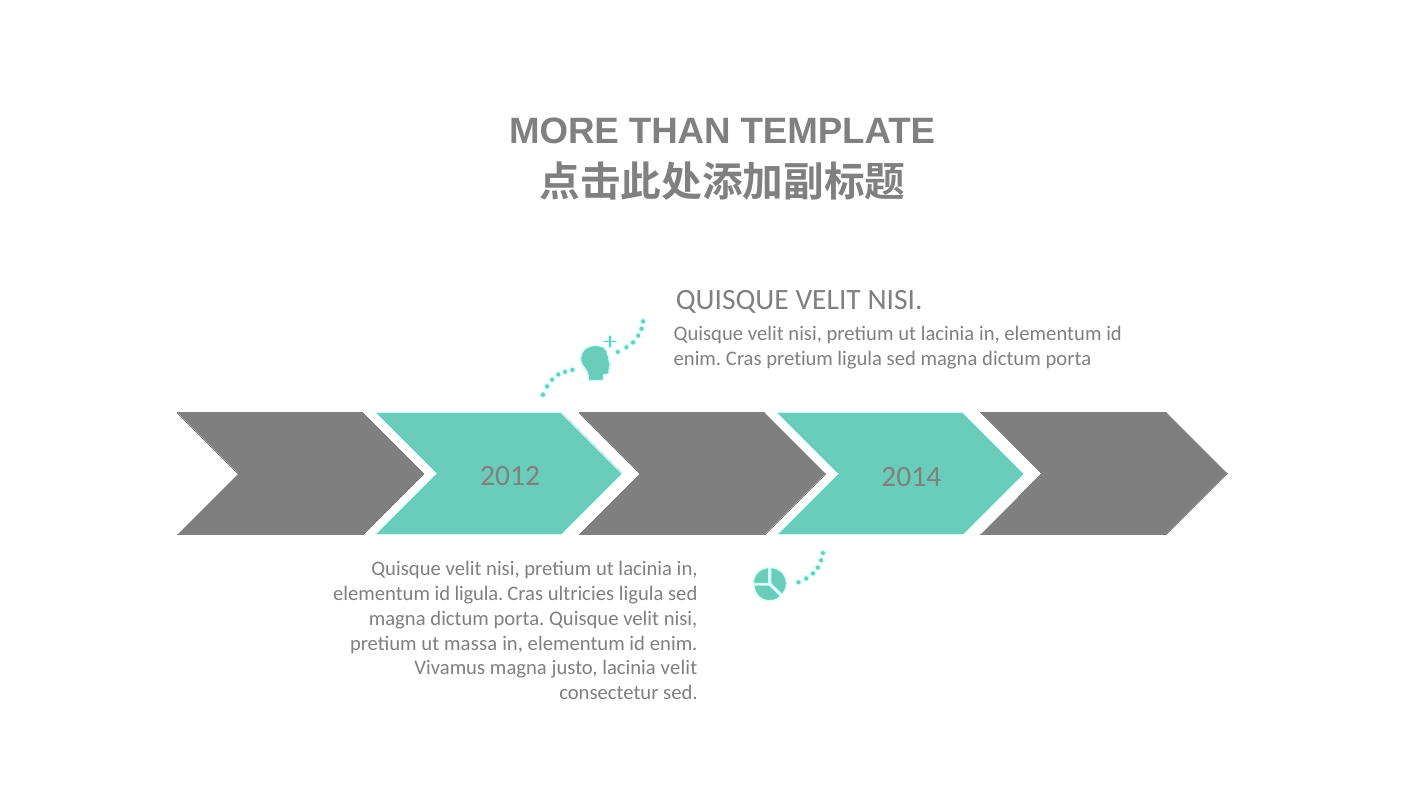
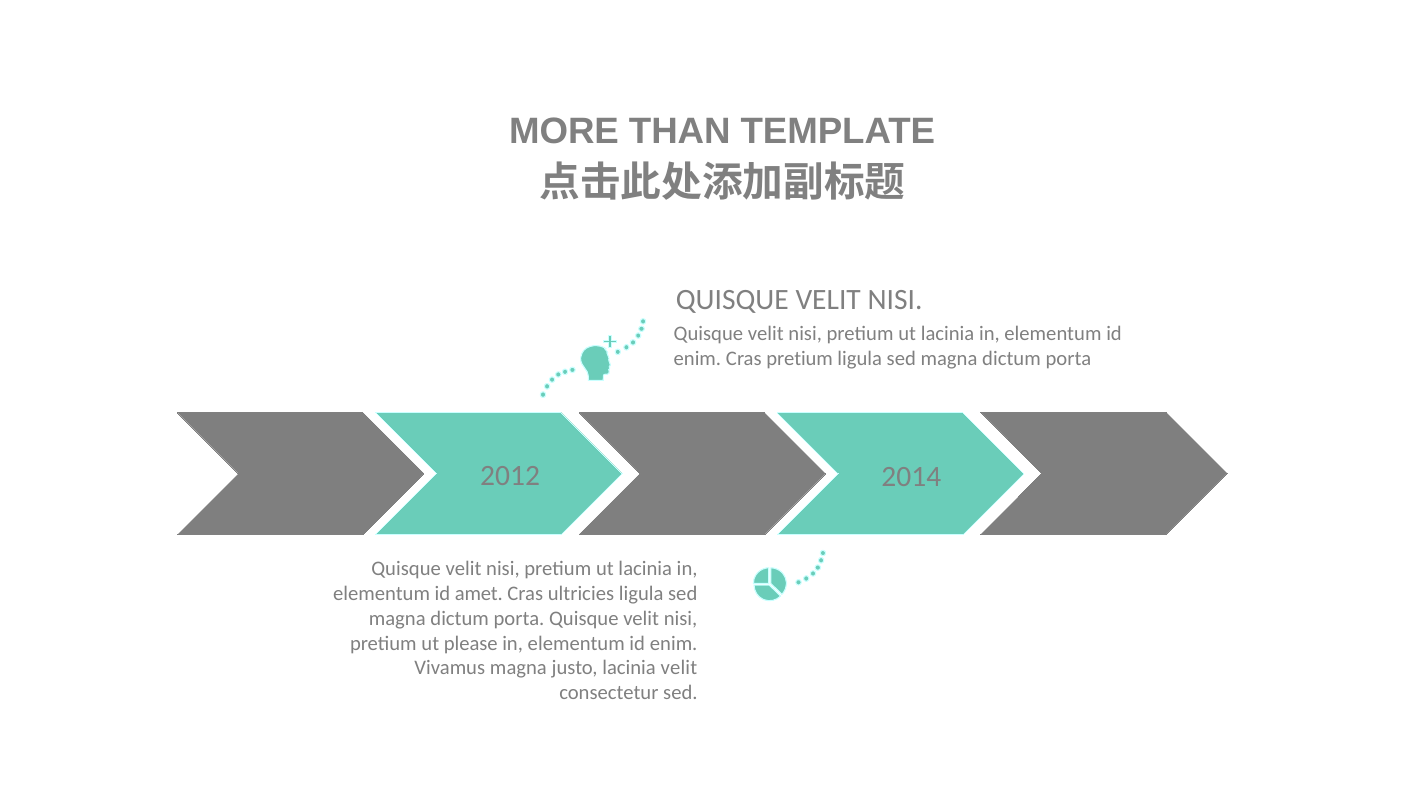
id ligula: ligula -> amet (479, 594)
massa: massa -> please (471, 643)
